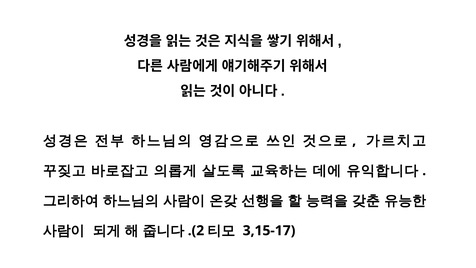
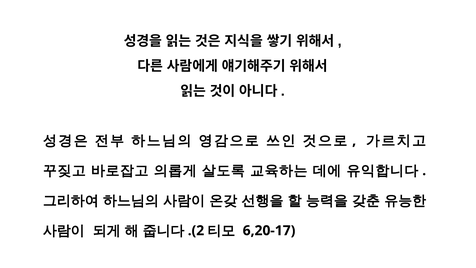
3,15-17: 3,15-17 -> 6,20-17 (269, 230)
